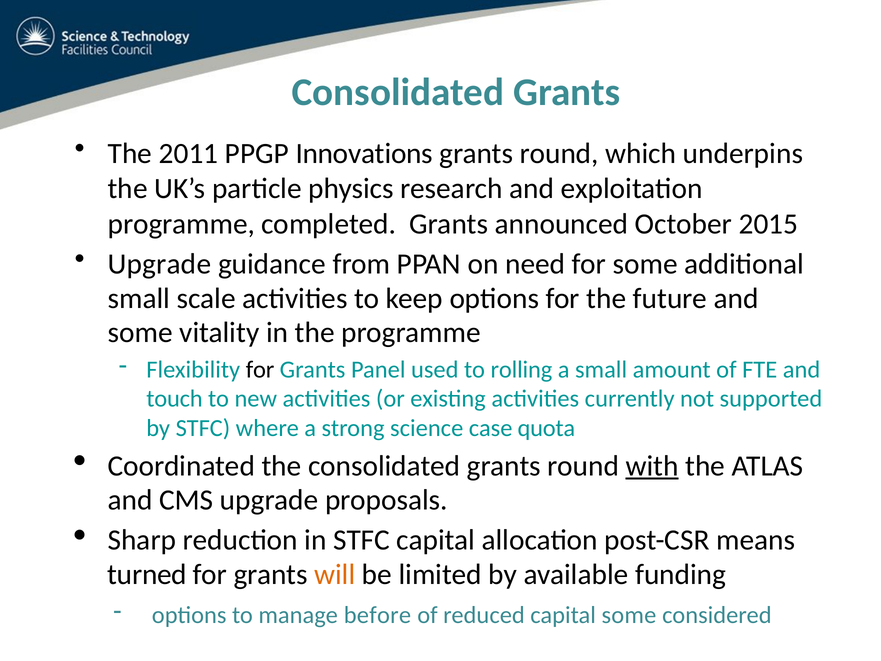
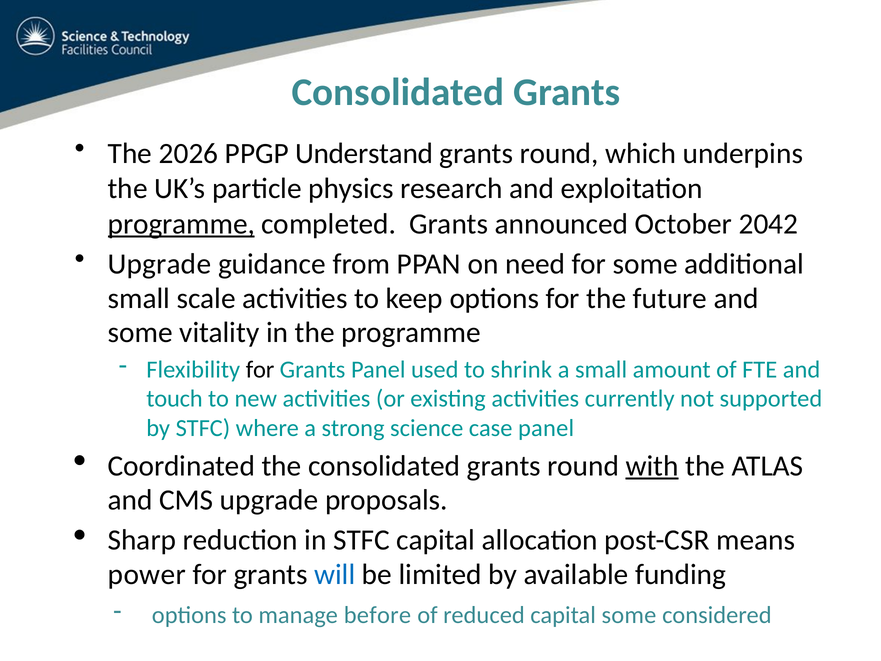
2011: 2011 -> 2026 (188, 153)
Innovations: Innovations -> Understand (364, 153)
programme underline: none -> present (181, 224)
2015: 2015 -> 2042 (768, 224)
rolling: rolling -> shrink (521, 369)
case quota: quota -> panel (546, 428)
turned: turned -> power (147, 574)
will colour: orange -> blue (335, 574)
